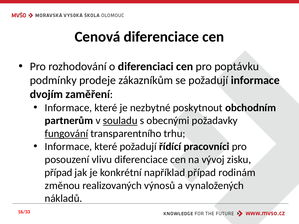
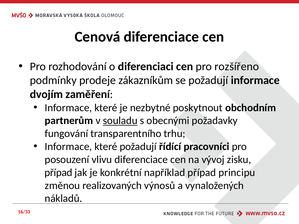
poptávku: poptávku -> rozšířeno (237, 67)
fungování underline: present -> none (66, 134)
rodinám: rodinám -> principu (237, 173)
